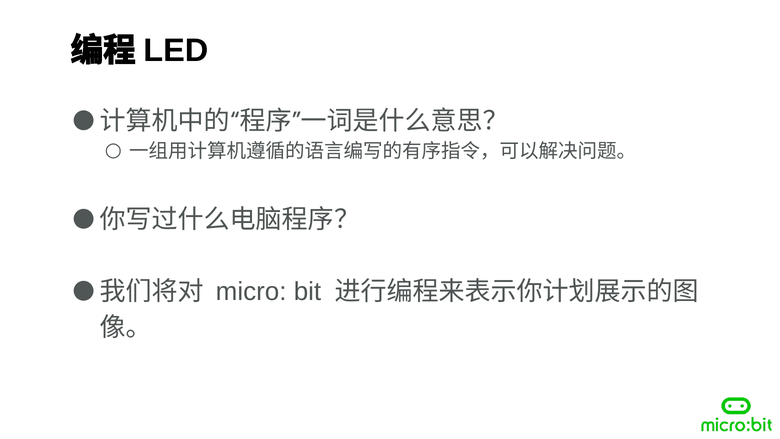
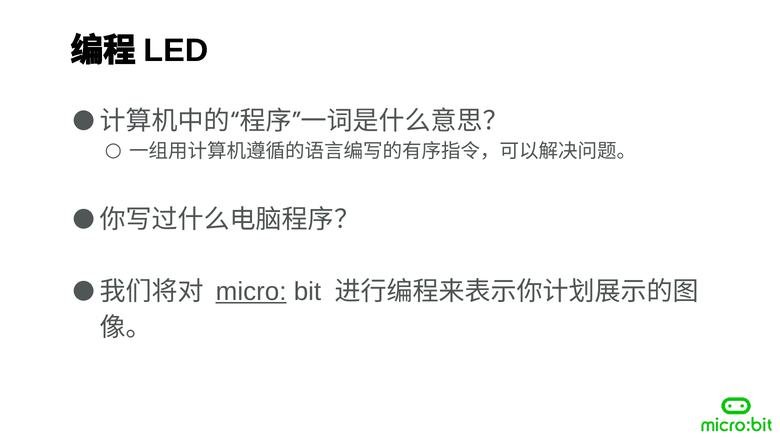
micro underline: none -> present (251, 291)
